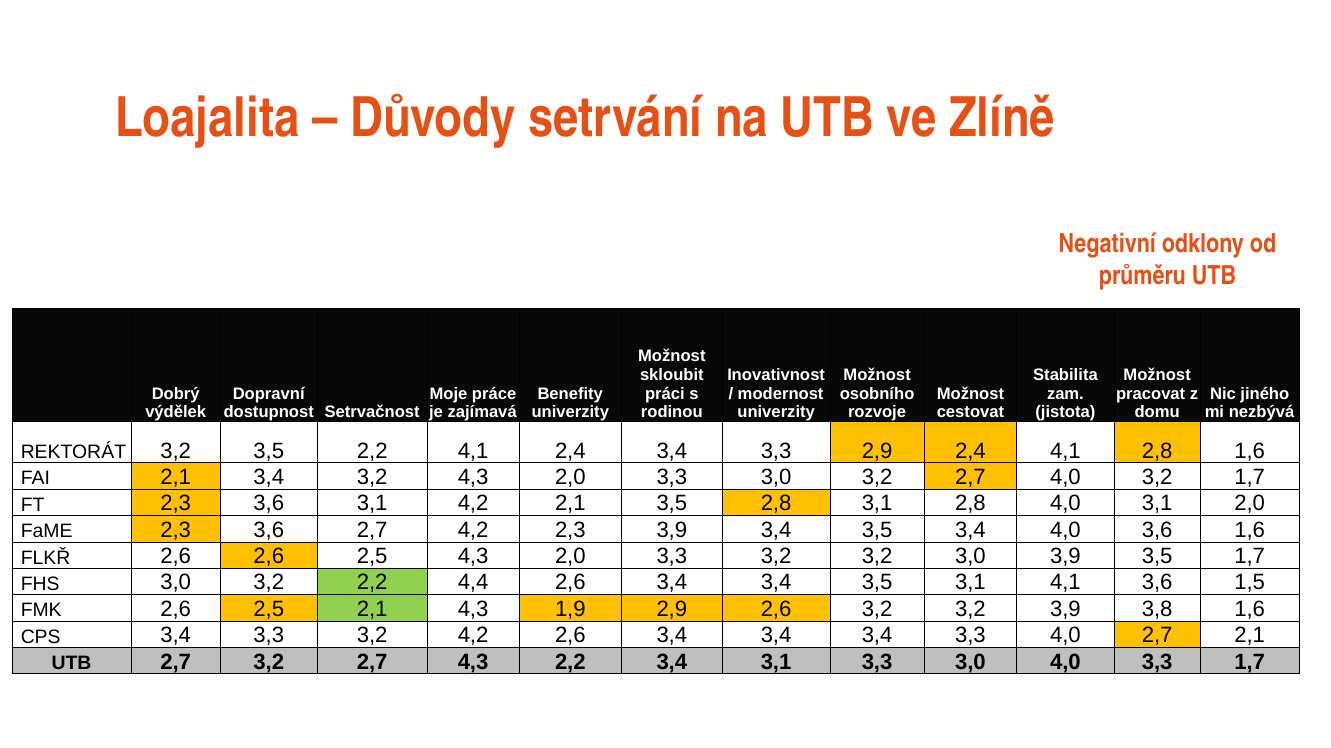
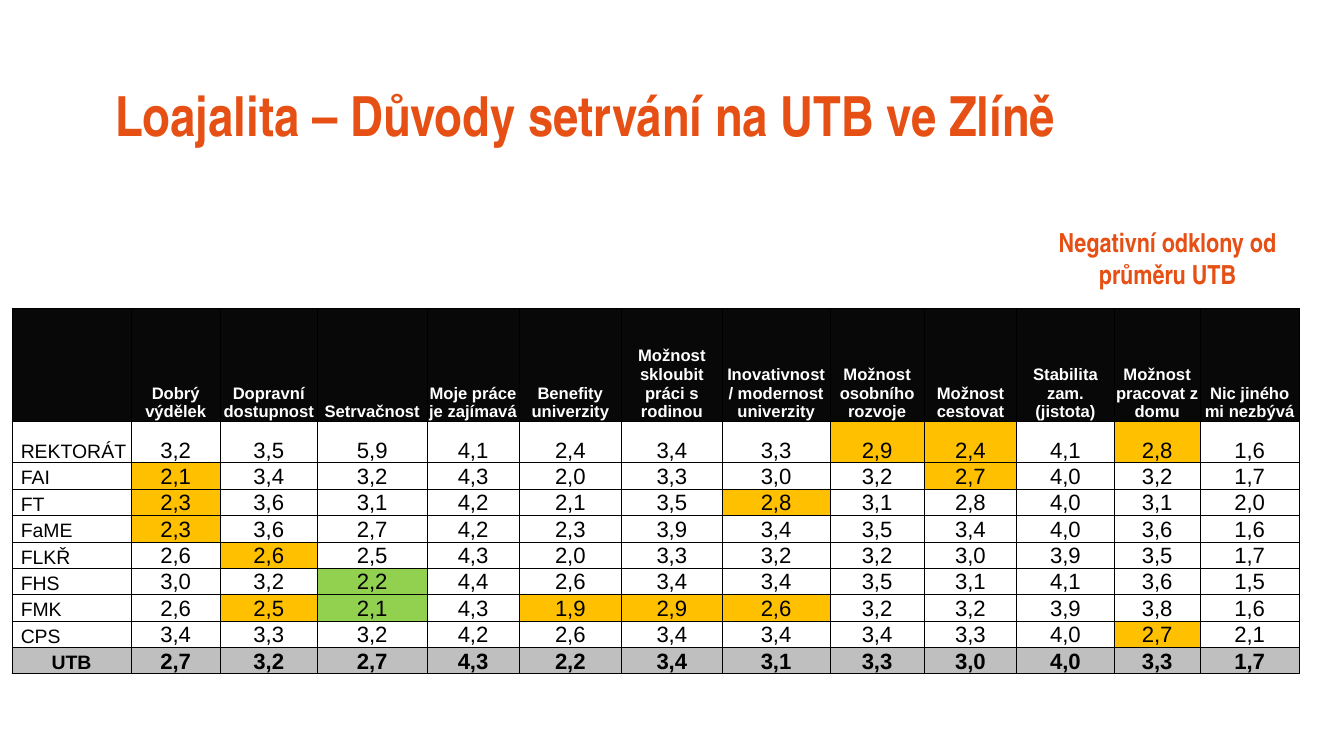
3,5 2,2: 2,2 -> 5,9 (372, 451)
